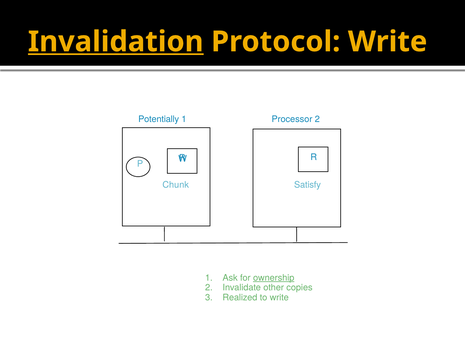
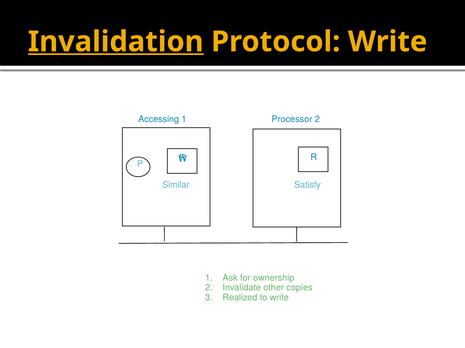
Potentially: Potentially -> Accessing (159, 119)
Chunk: Chunk -> Similar (176, 185)
ownership underline: present -> none (274, 278)
